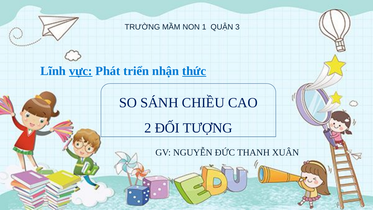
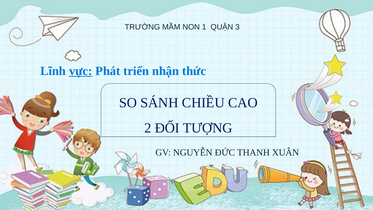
thức underline: present -> none (194, 71)
